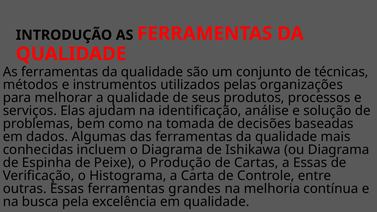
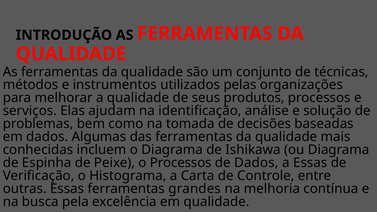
o Produção: Produção -> Processos (181, 163)
de Cartas: Cartas -> Dados (256, 163)
